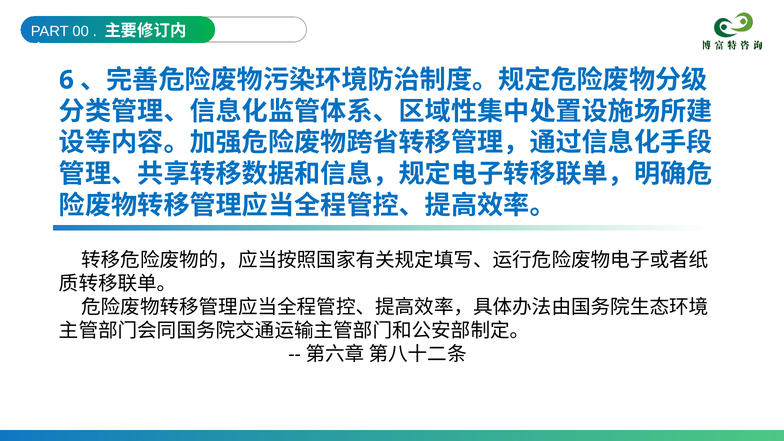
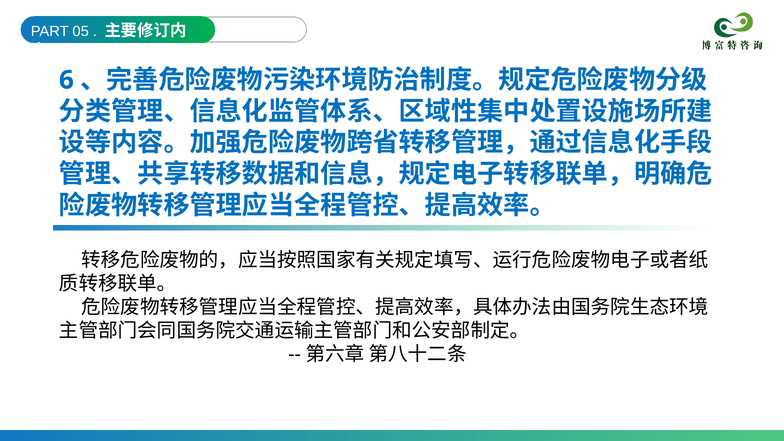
00: 00 -> 05 (81, 32)
